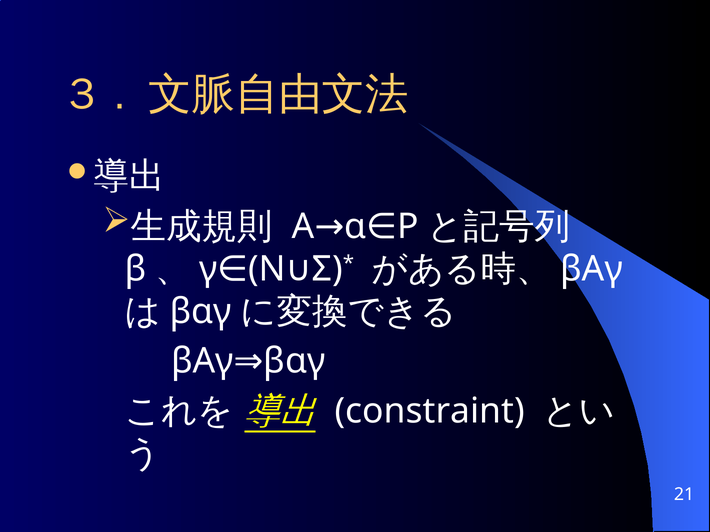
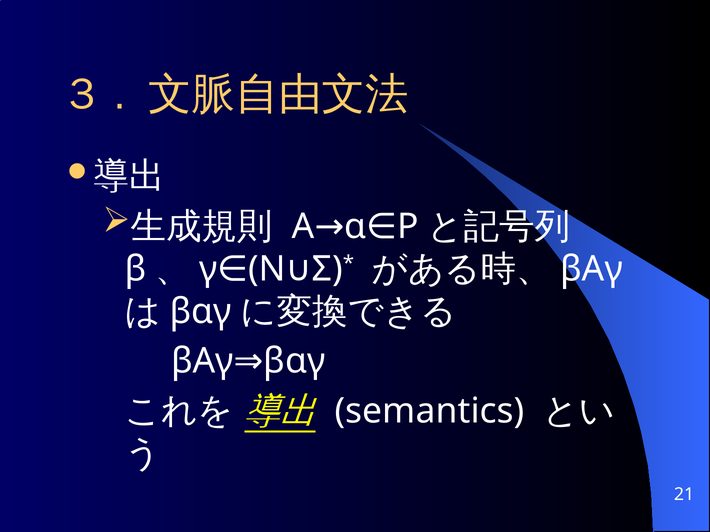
constraint: constraint -> semantics (430, 411)
